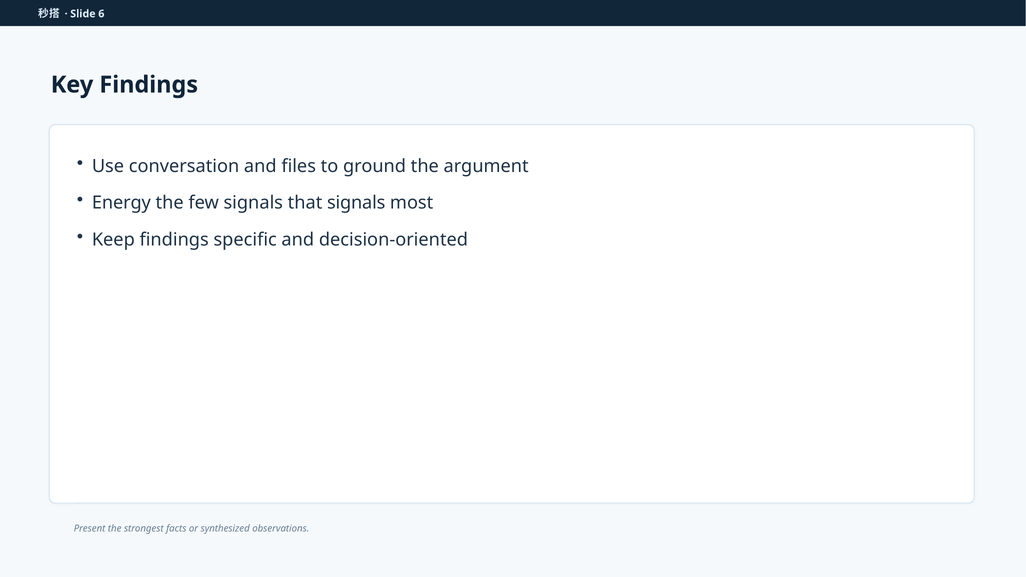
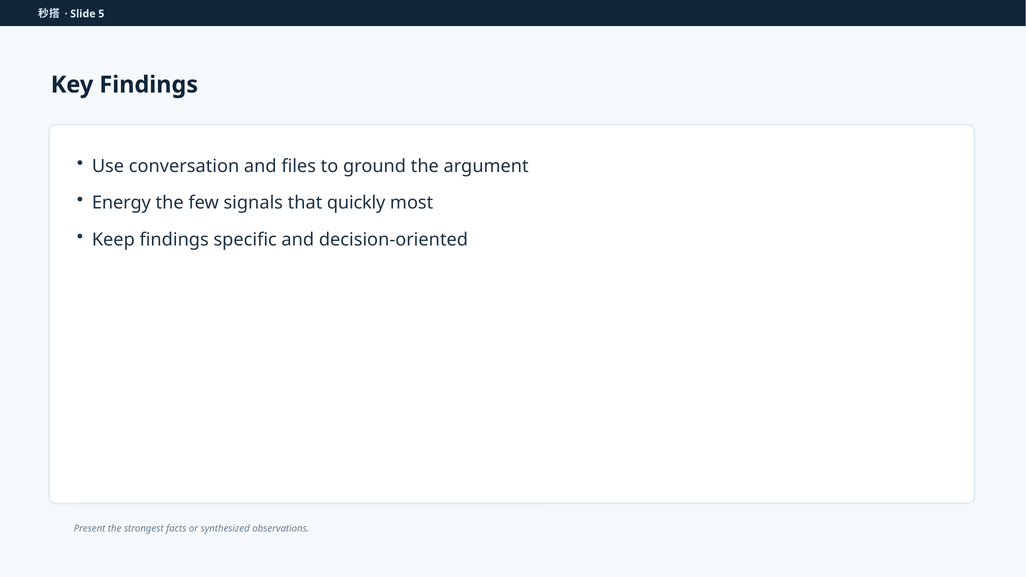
6: 6 -> 5 (101, 14)
that signals: signals -> quickly (356, 203)
